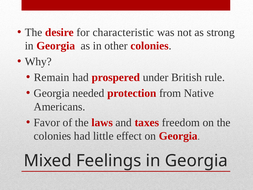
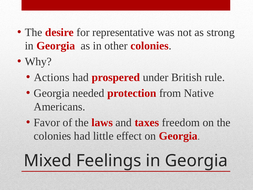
characteristic: characteristic -> representative (123, 32)
Remain: Remain -> Actions (52, 77)
